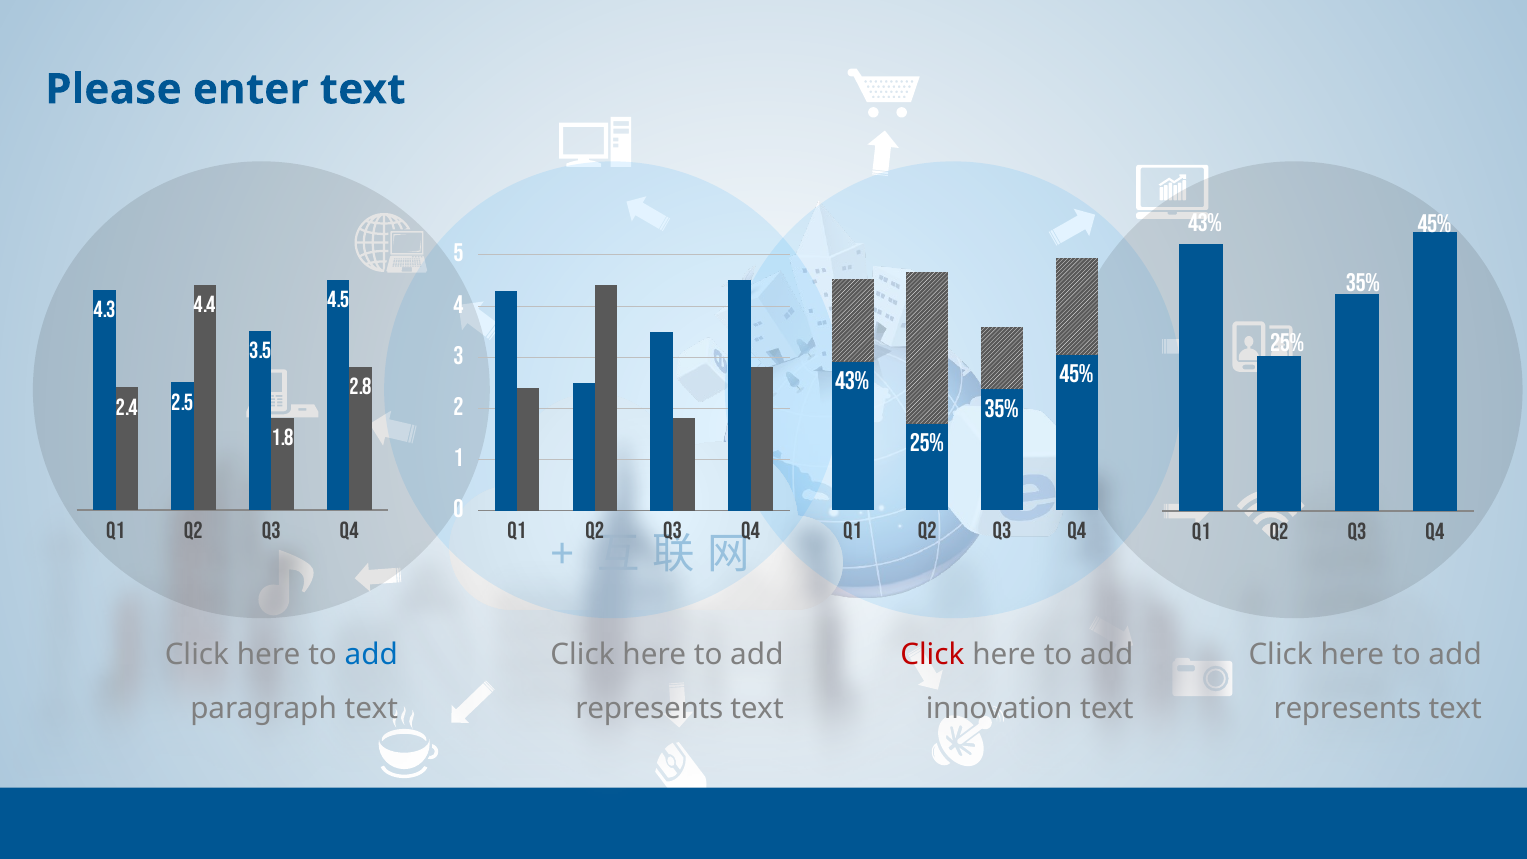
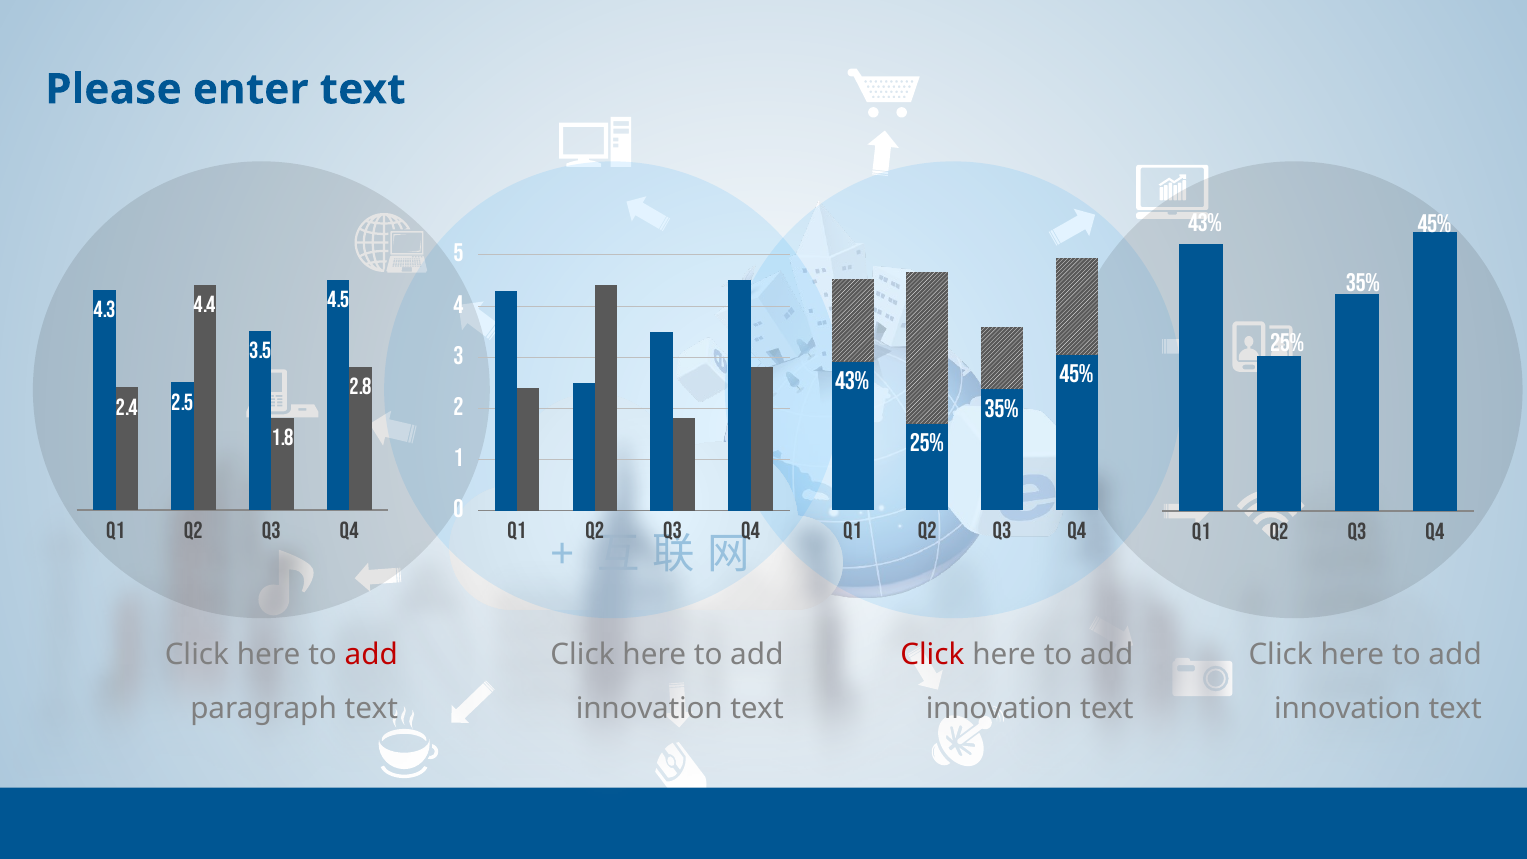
add colour: blue -> red (371, 655)
represents: represents -> innovation (649, 708)
represents: represents -> innovation (1347, 708)
